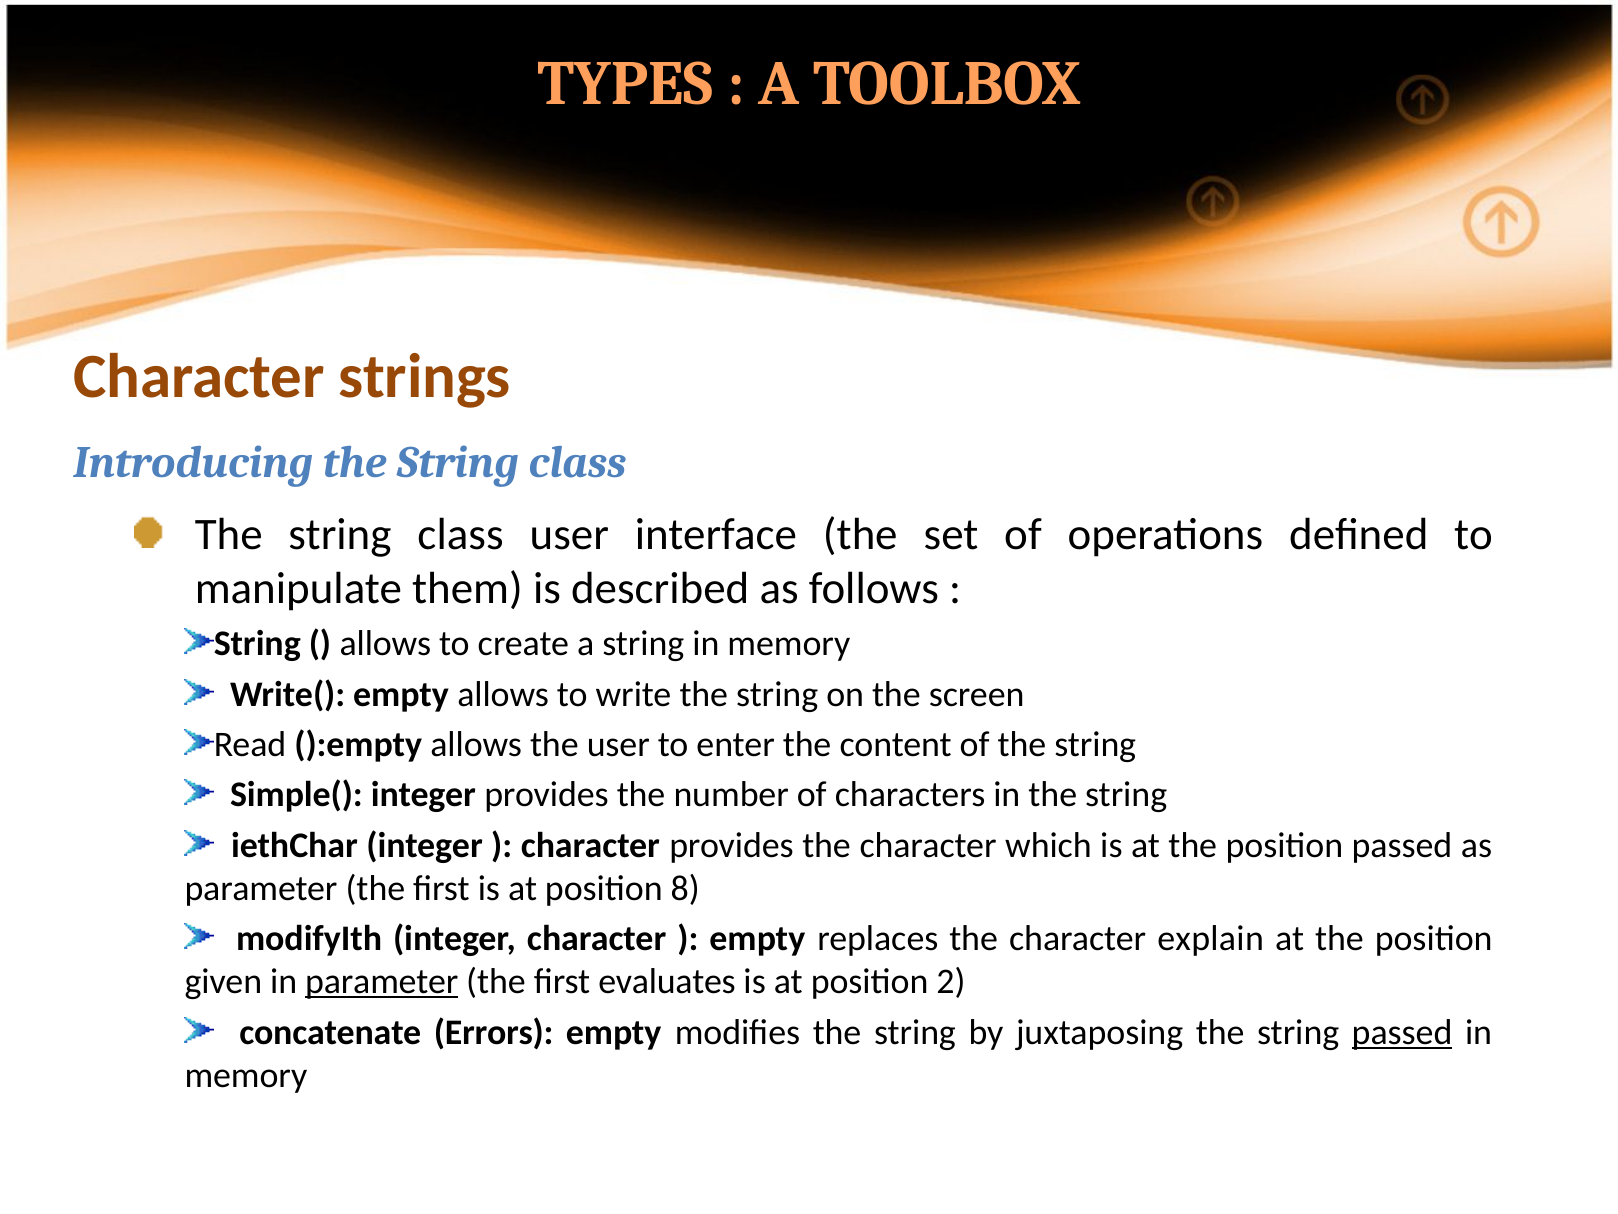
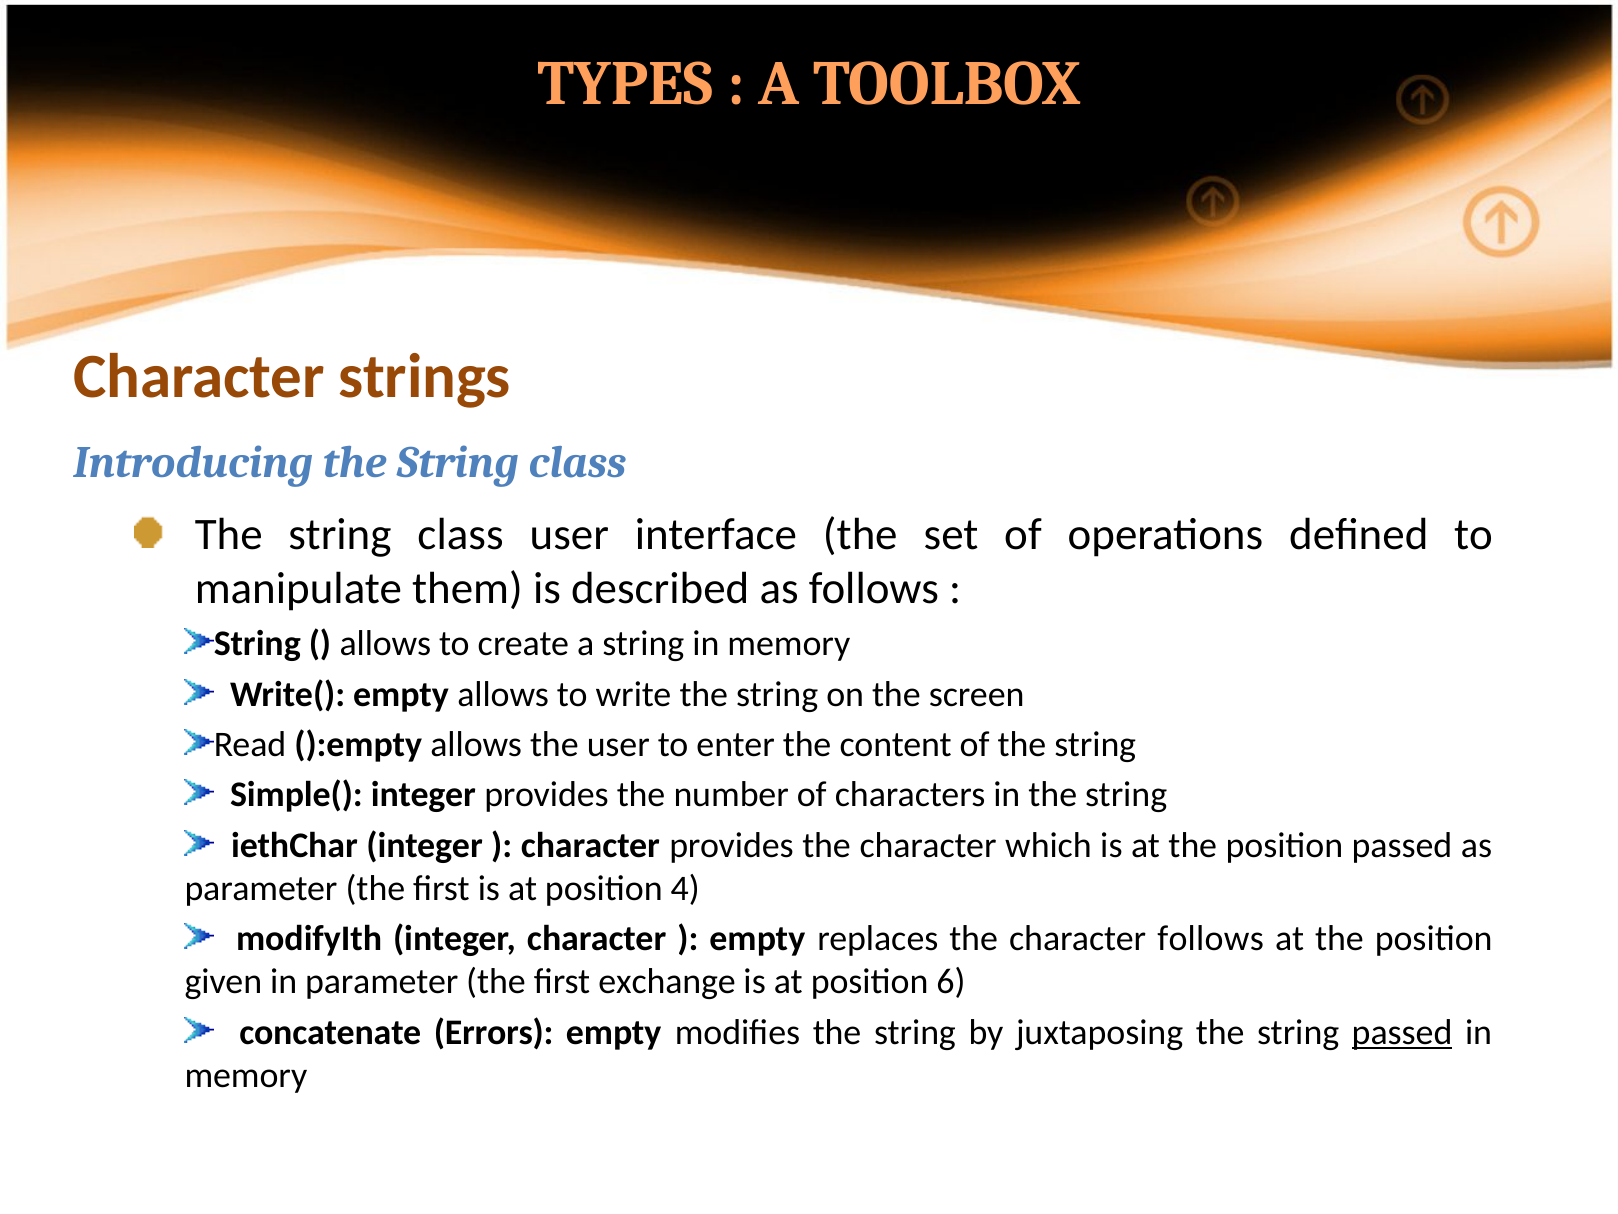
8: 8 -> 4 (685, 888)
character explain: explain -> follows (1211, 938)
parameter underline: present -> none (382, 982)
evaluates: evaluates -> exchange (667, 982)
2: 2 -> 6 (951, 982)
